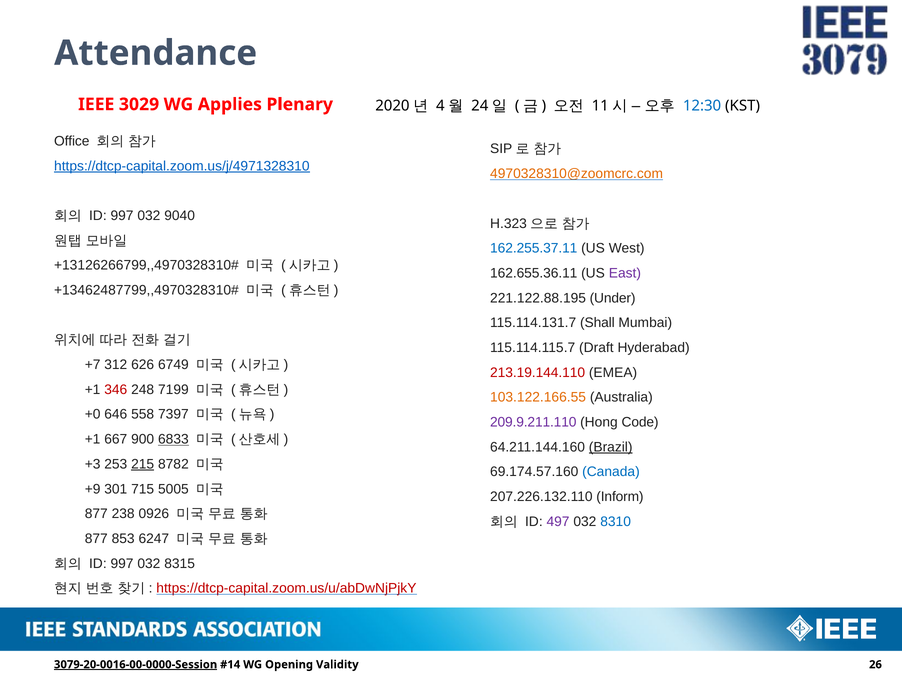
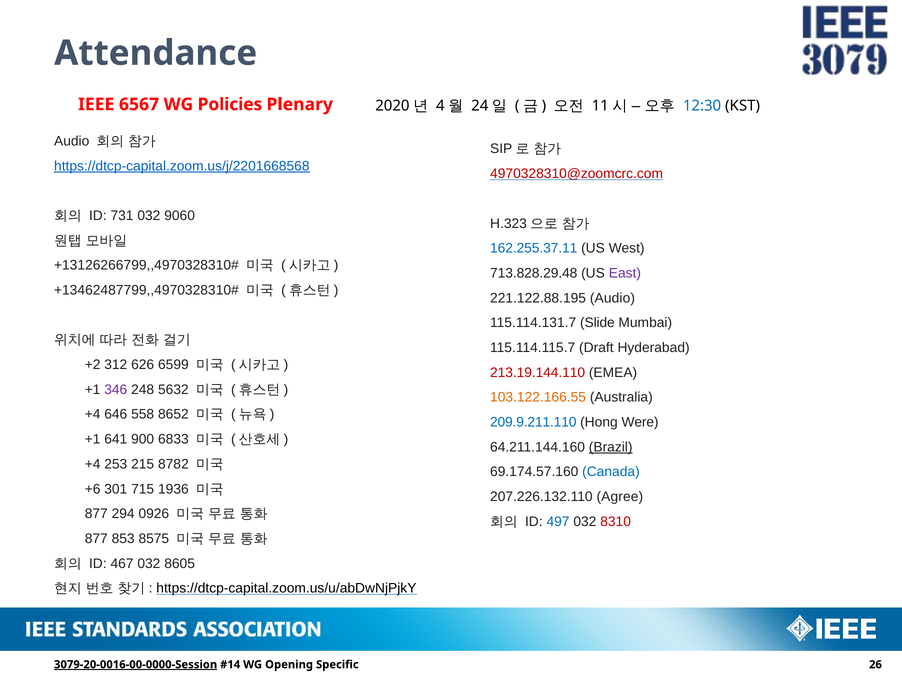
3029: 3029 -> 6567 (139, 104)
Applies: Applies -> Policies (230, 104)
Office: Office -> Audio (72, 141)
https://dtcp-capital.zoom.us/j/4971328310: https://dtcp-capital.zoom.us/j/4971328310 -> https://dtcp-capital.zoom.us/j/2201668568 (182, 166)
4970328310@zoomcrc.com colour: orange -> red (577, 174)
997: 997 -> 731 (122, 216)
9040: 9040 -> 9060 (180, 216)
162.655.36.11: 162.655.36.11 -> 713.828.29.48 (534, 273)
221.122.88.195 Under: Under -> Audio (612, 298)
Shall: Shall -> Slide (597, 323)
+7: +7 -> +2 (93, 364)
6749: 6749 -> 6599 (173, 364)
346 colour: red -> purple (116, 389)
7199: 7199 -> 5632 (173, 389)
+0: +0 -> +4 (93, 414)
7397: 7397 -> 8652 (173, 414)
209.9.211.110 colour: purple -> blue (533, 422)
Code: Code -> Were (640, 422)
667: 667 -> 641 (116, 439)
6833 underline: present -> none (173, 439)
+3: +3 -> +4 (93, 464)
215 underline: present -> none (143, 464)
+9: +9 -> +6 (93, 489)
5005: 5005 -> 1936 (173, 489)
Inform: Inform -> Agree (620, 496)
238: 238 -> 294 (123, 513)
497 colour: purple -> blue (558, 521)
8310 colour: blue -> red (616, 521)
6247: 6247 -> 8575 (154, 538)
997: 997 -> 467 (122, 563)
8315: 8315 -> 8605 (180, 563)
https://dtcp-capital.zoom.us/u/abDwNjPjkY colour: red -> black (286, 588)
Validity: Validity -> Specific (337, 664)
